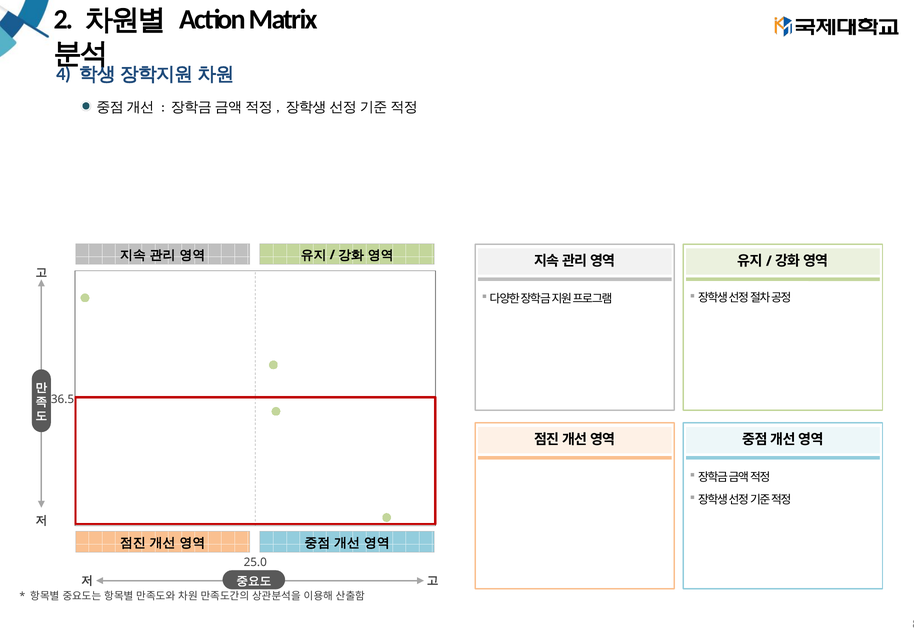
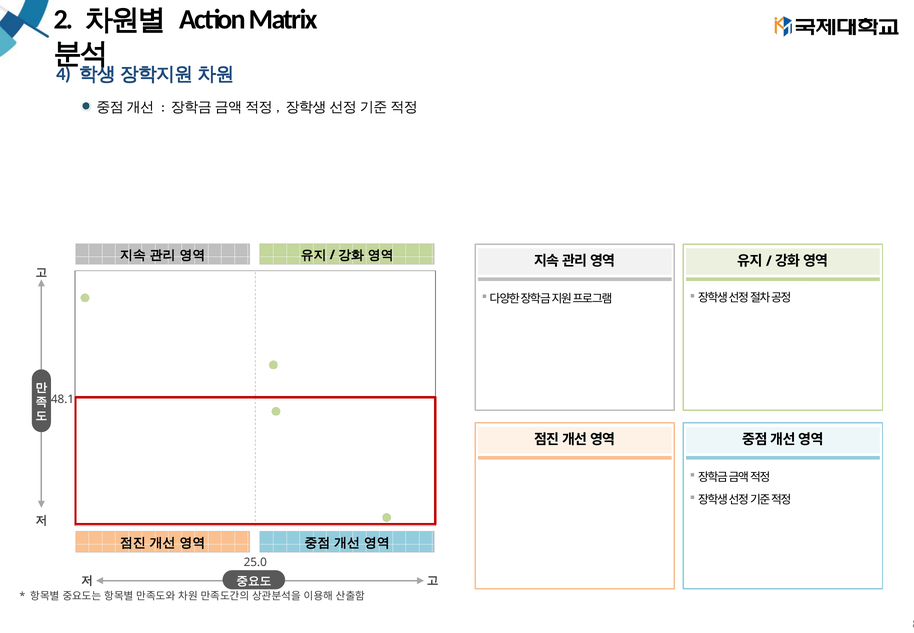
36.5: 36.5 -> 48.1 (63, 399)
